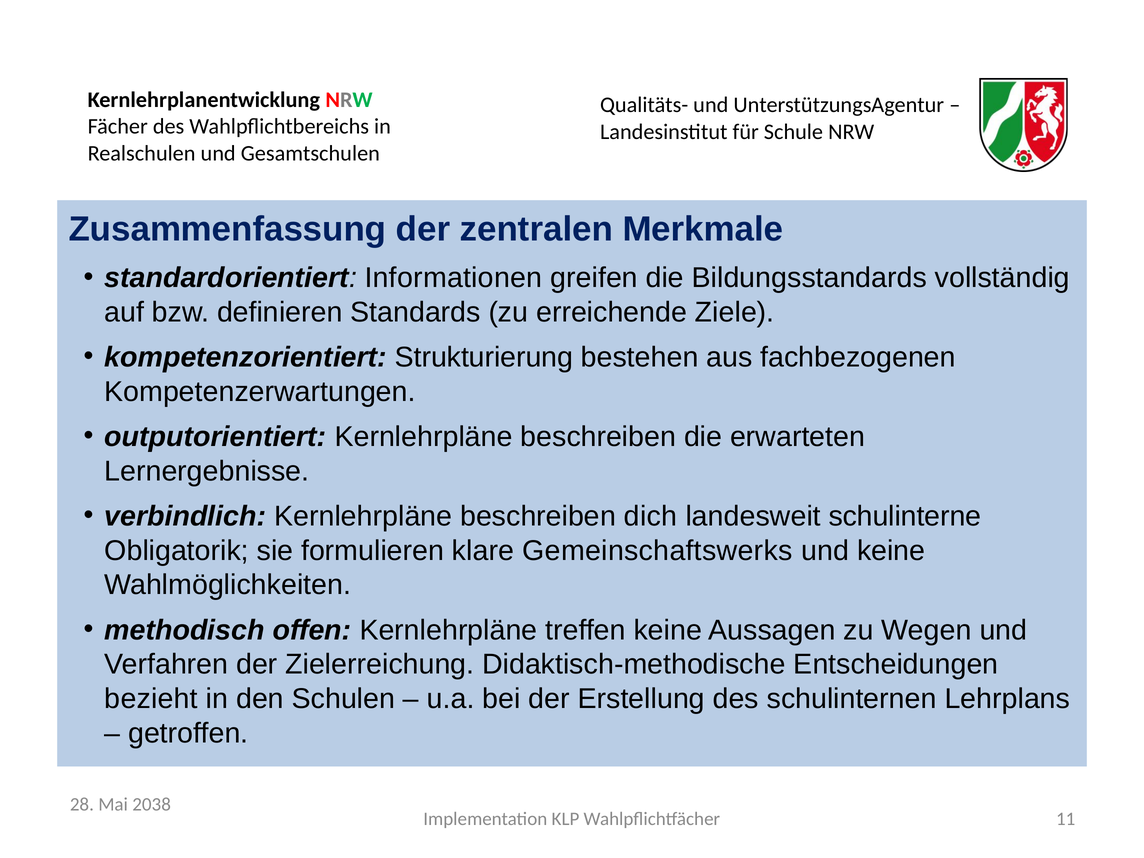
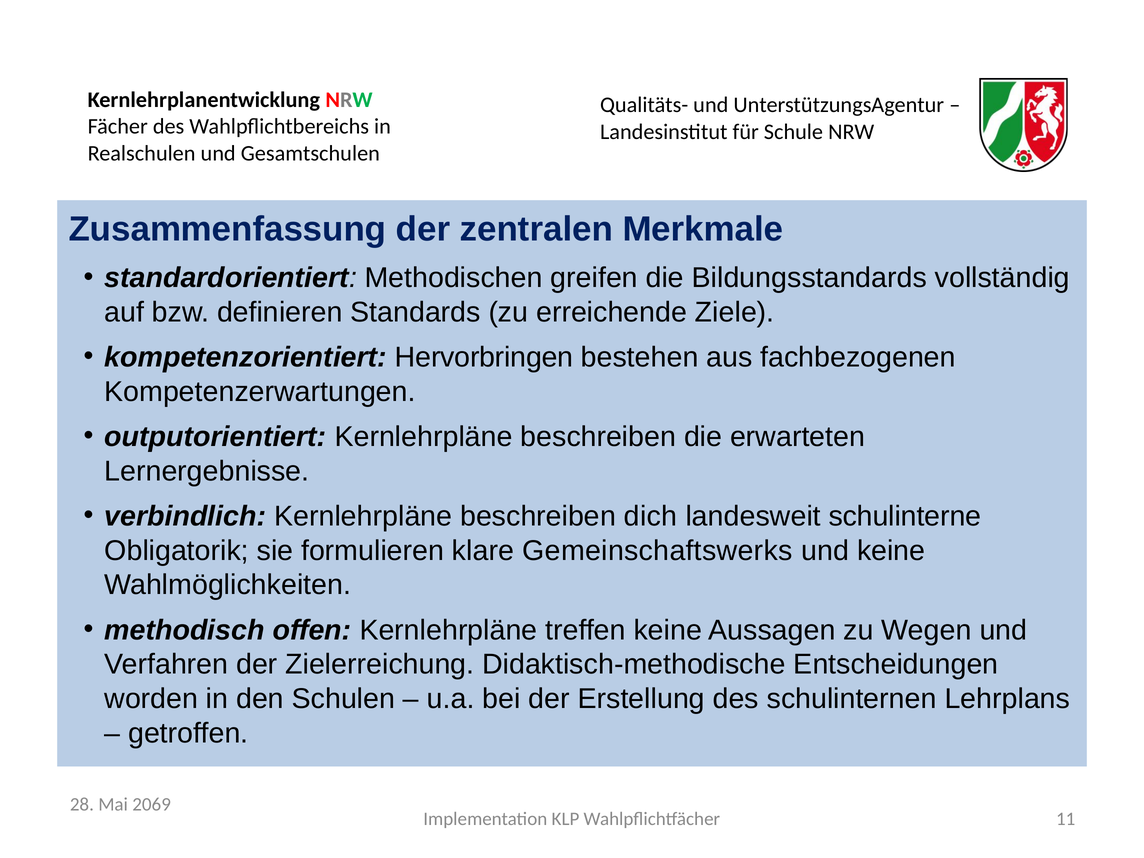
Informationen: Informationen -> Methodischen (454, 278)
Strukturierung: Strukturierung -> Hervorbringen (484, 357)
bezieht: bezieht -> worden (151, 699)
2038: 2038 -> 2069 (152, 804)
